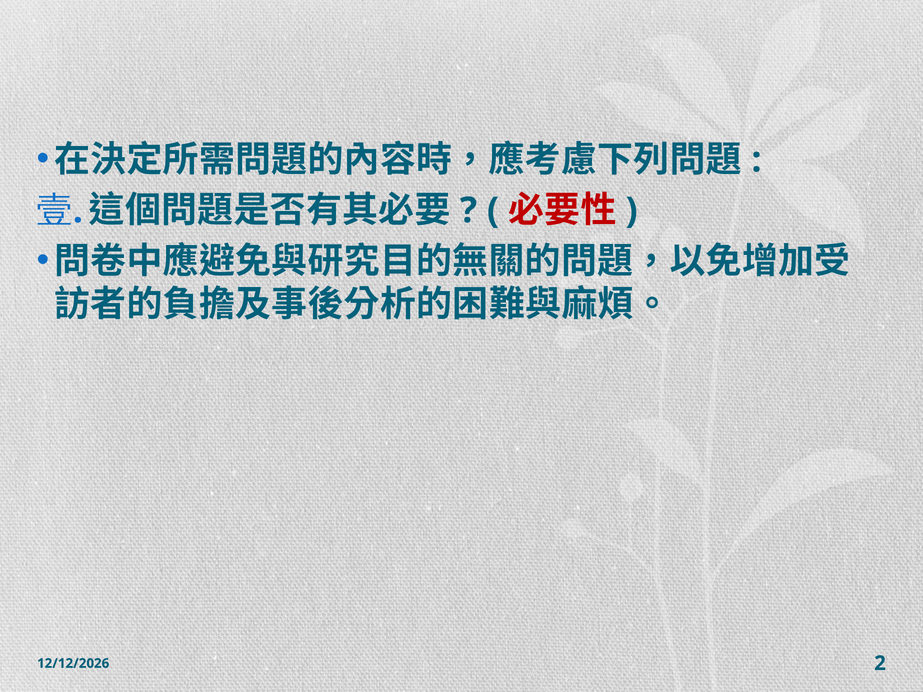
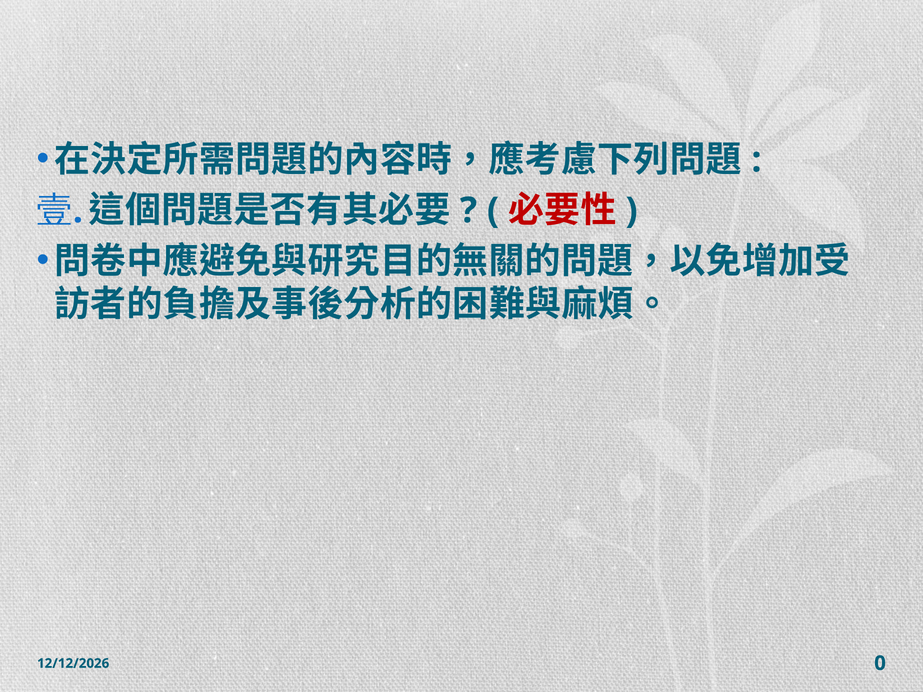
2: 2 -> 0 (880, 664)
